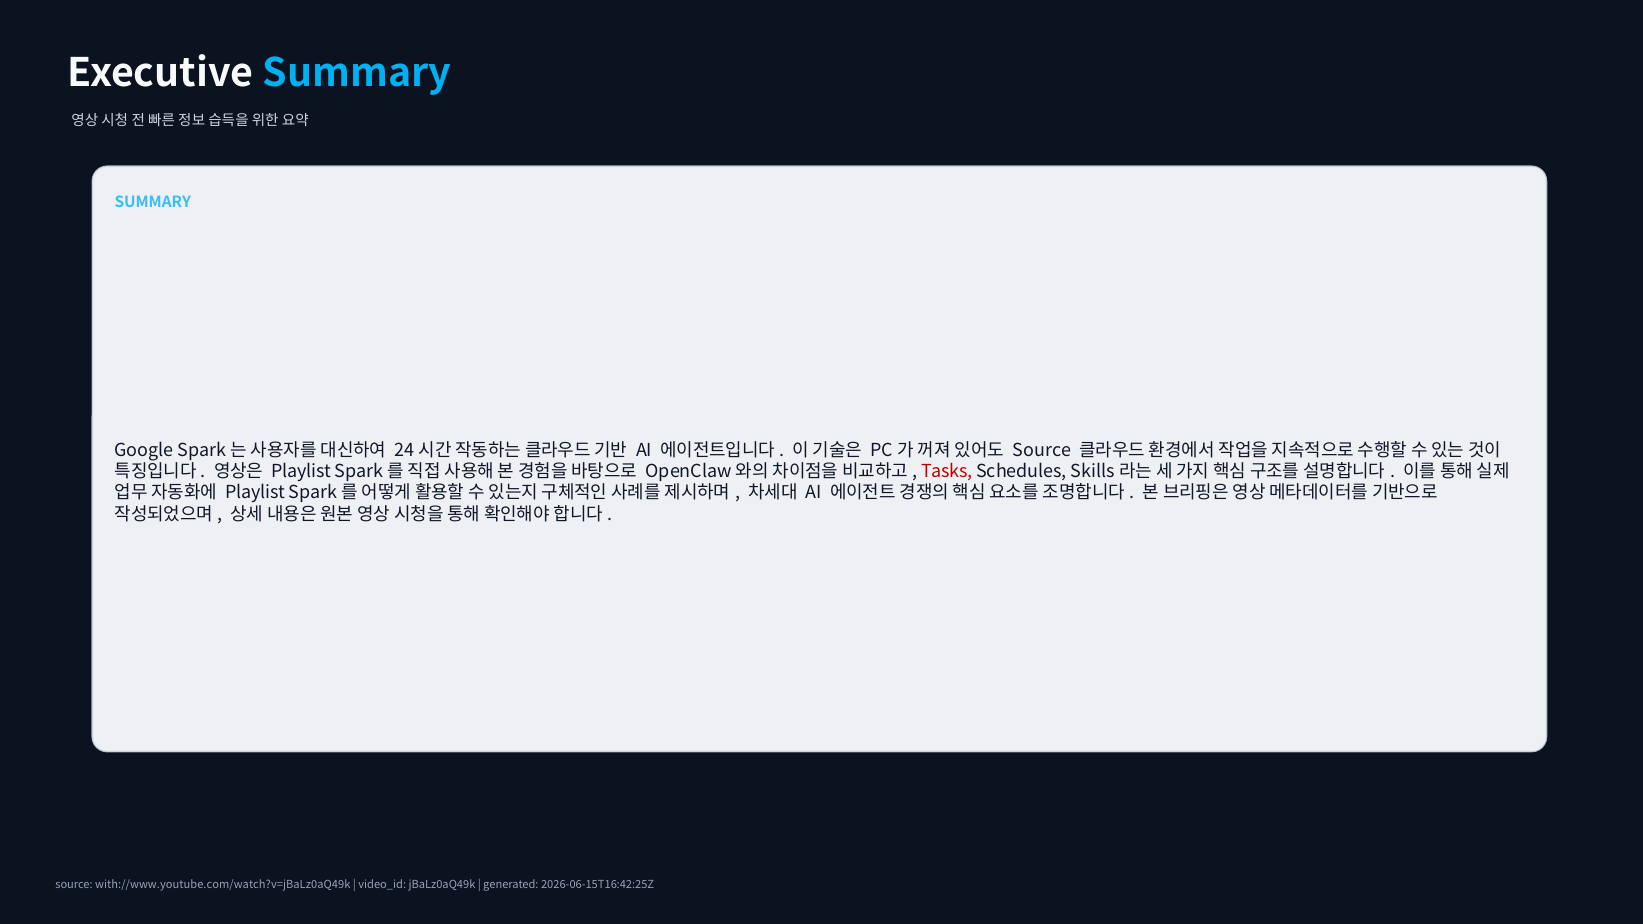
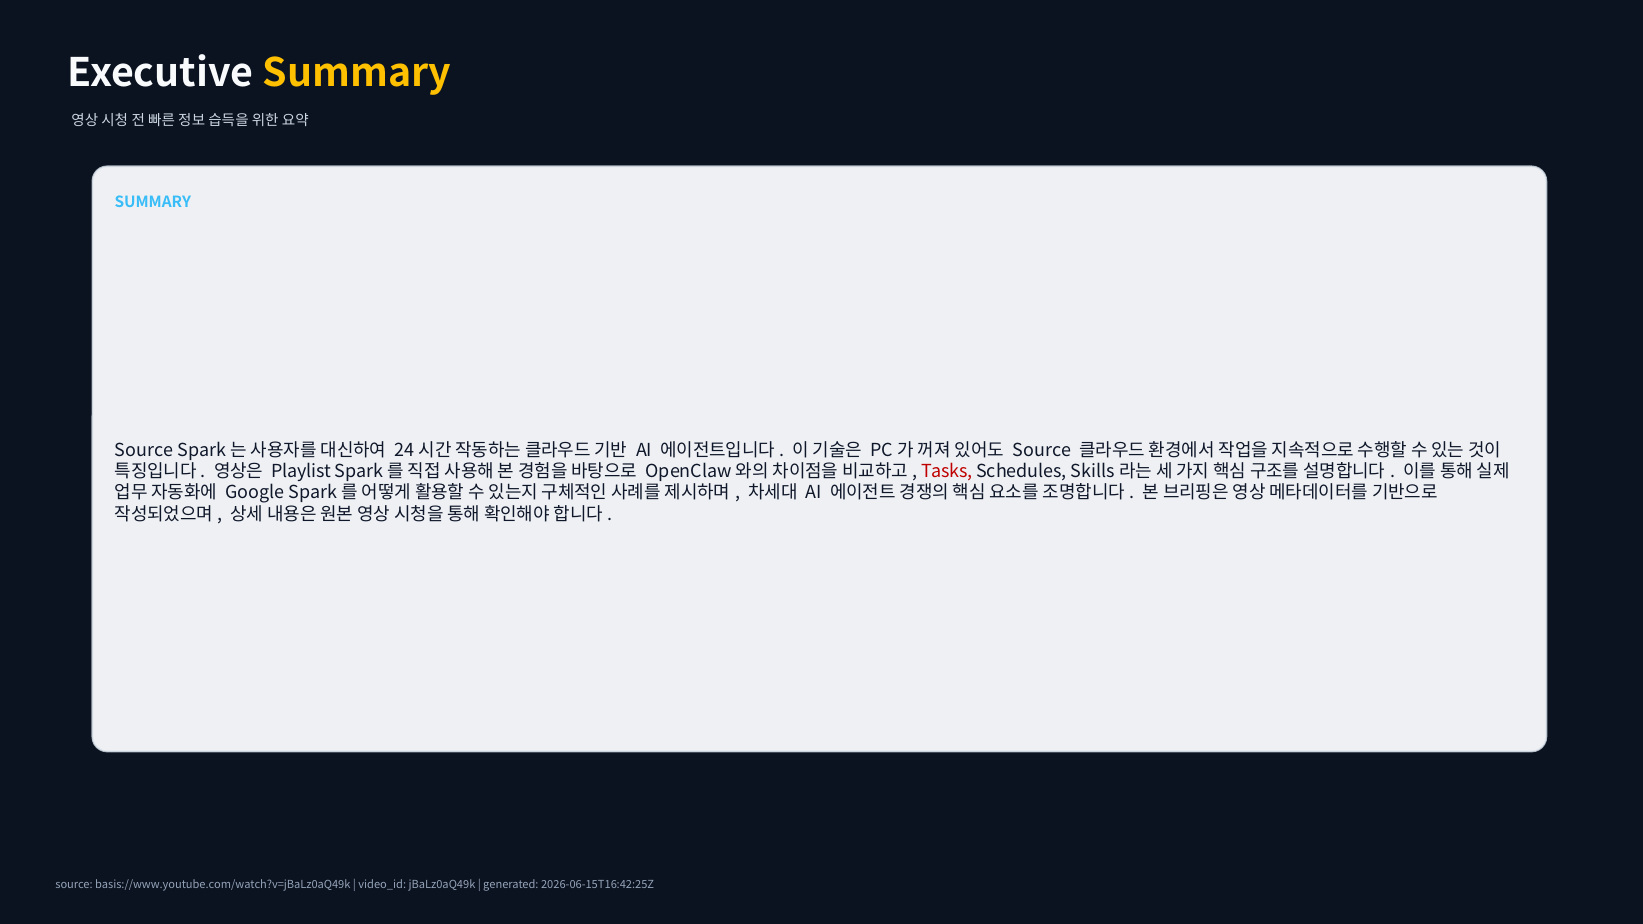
Summary colour: light blue -> yellow (357, 74)
Google: Google -> Source (144, 450)
Playlist: Playlist -> Google (255, 493)
with://www.youtube.com/watch?v=jBaLz0aQ49k: with://www.youtube.com/watch?v=jBaLz0aQ49k -> basis://www.youtube.com/watch?v=jBaLz0aQ49k (223, 885)
